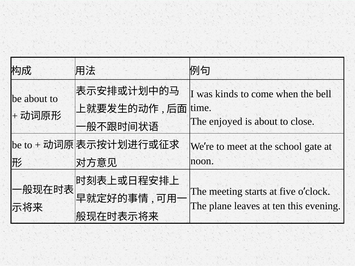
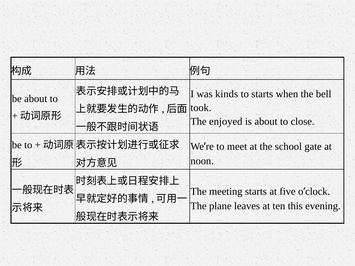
to come: come -> starts (262, 94)
time: time -> took (201, 108)
